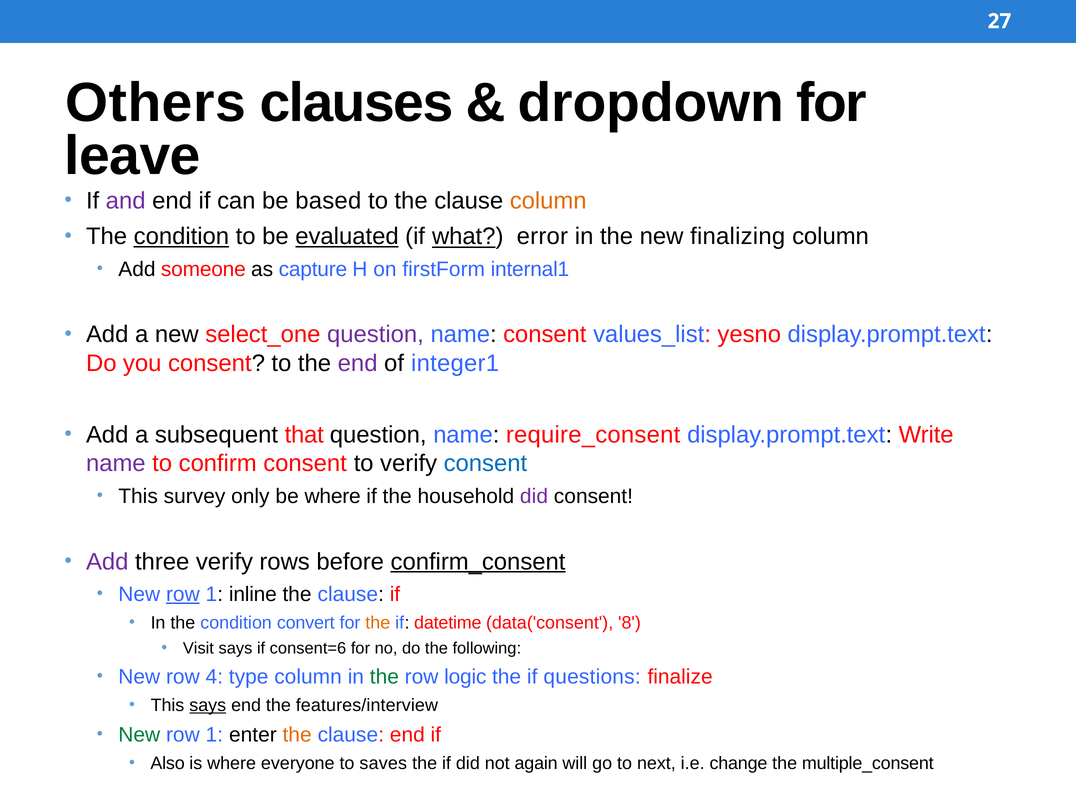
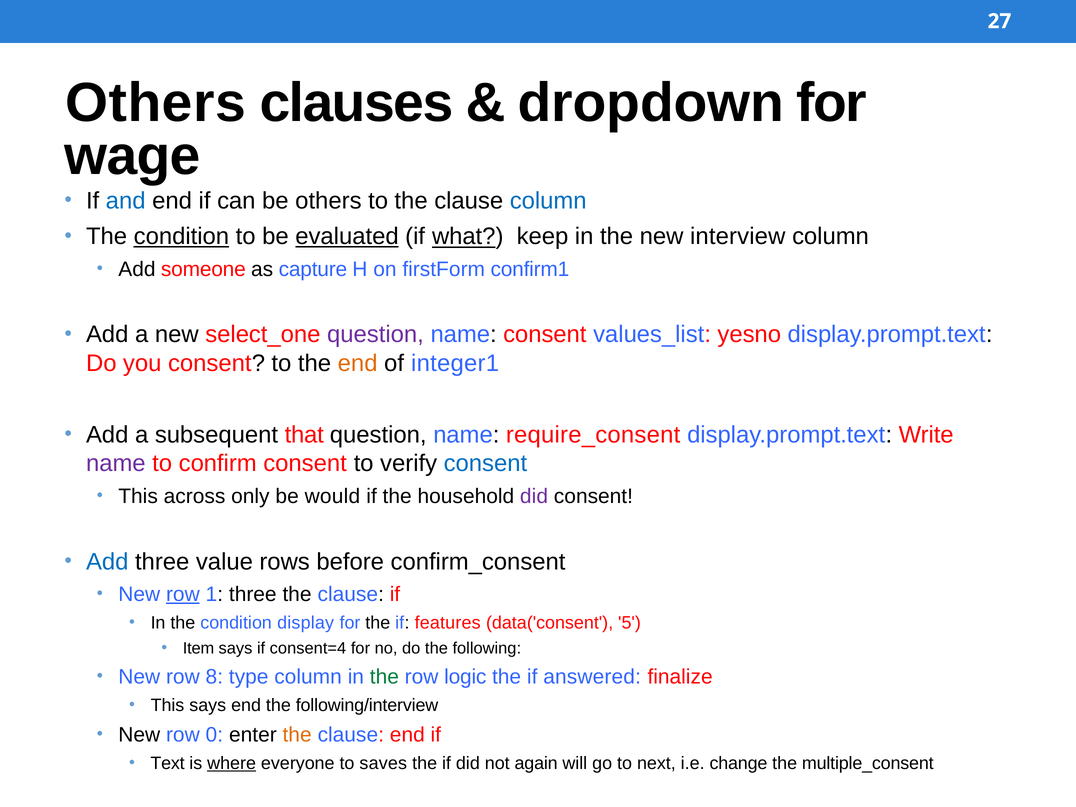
leave: leave -> wage (132, 156)
and colour: purple -> blue (126, 201)
be based: based -> others (328, 201)
column colour: orange -> blue (548, 201)
error: error -> keep (543, 237)
finalizing: finalizing -> interview (738, 237)
internal1: internal1 -> confirm1 (530, 269)
end colour: purple -> orange (358, 363)
survey: survey -> across (195, 496)
be where: where -> would (332, 496)
Add colour: purple -> blue (107, 562)
three verify: verify -> value (224, 562)
confirm_consent underline: present -> none (478, 562)
1 inline: inline -> three (253, 594)
convert: convert -> display (306, 623)
the colour: orange -> black (378, 623)
datetime: datetime -> features (448, 623)
8: 8 -> 5 (629, 623)
Visit: Visit -> Item (198, 648)
consent=6: consent=6 -> consent=4 (308, 648)
4: 4 -> 8 (214, 677)
questions: questions -> answered (592, 677)
says underline: present -> none (208, 705)
features/interview: features/interview -> following/interview (367, 705)
New colour: green -> black (139, 735)
1: 1 -> 0 (214, 735)
Also: Also -> Text (168, 763)
where underline: none -> present (232, 763)
